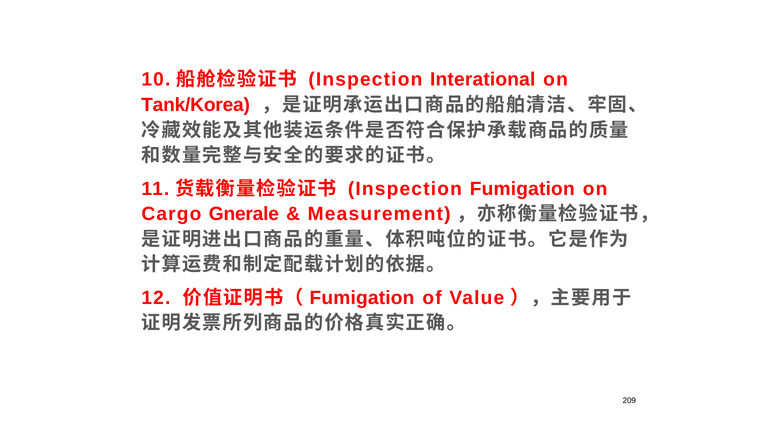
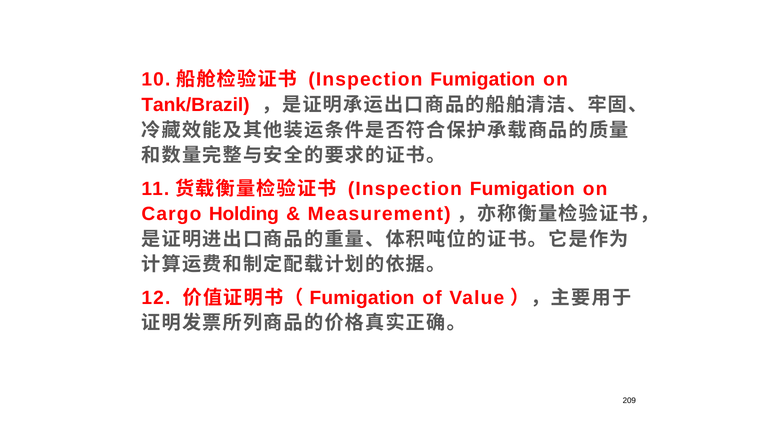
Interational: Interational -> Fumigation (483, 80)
Tank/Korea: Tank/Korea -> Tank/Brazil (195, 105)
Gnerale: Gnerale -> Holding (244, 214)
